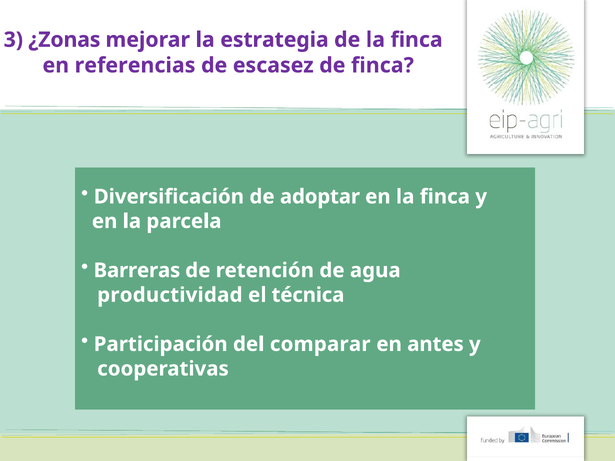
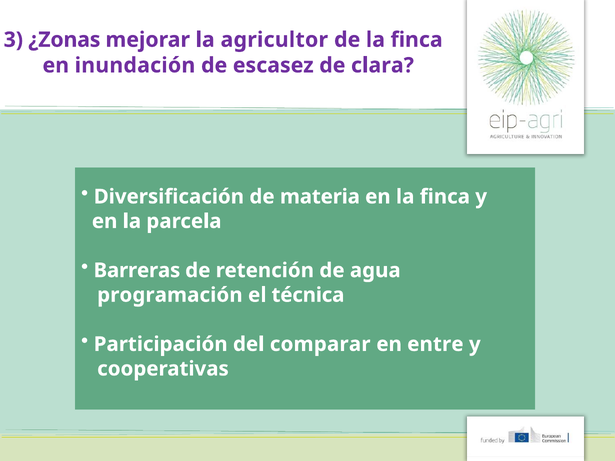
estrategia: estrategia -> agricultor (274, 40)
referencias: referencias -> inundación (135, 65)
de finca: finca -> clara (382, 65)
adoptar: adoptar -> materia (320, 197)
productividad: productividad -> programación (170, 295)
antes: antes -> entre (435, 344)
